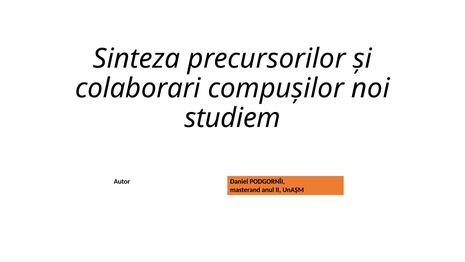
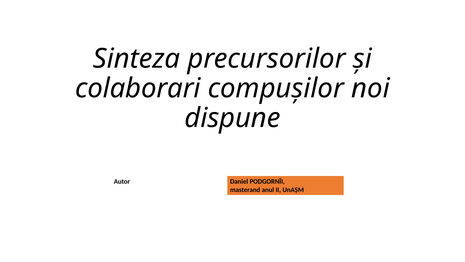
studiem: studiem -> dispune (233, 118)
